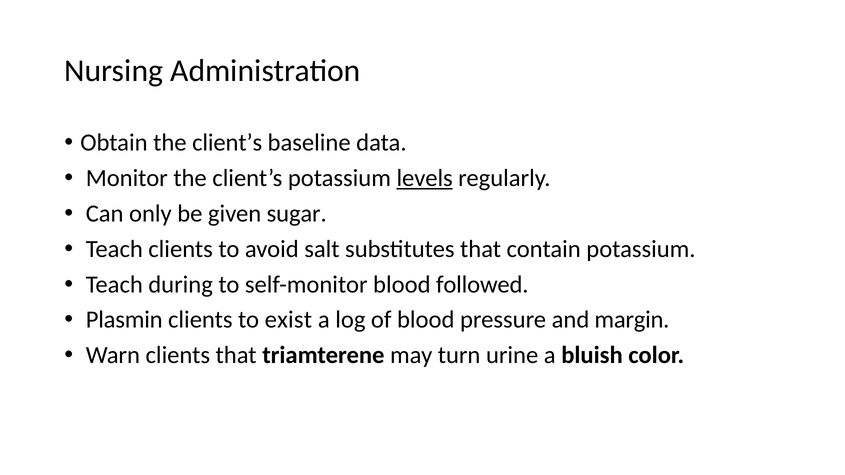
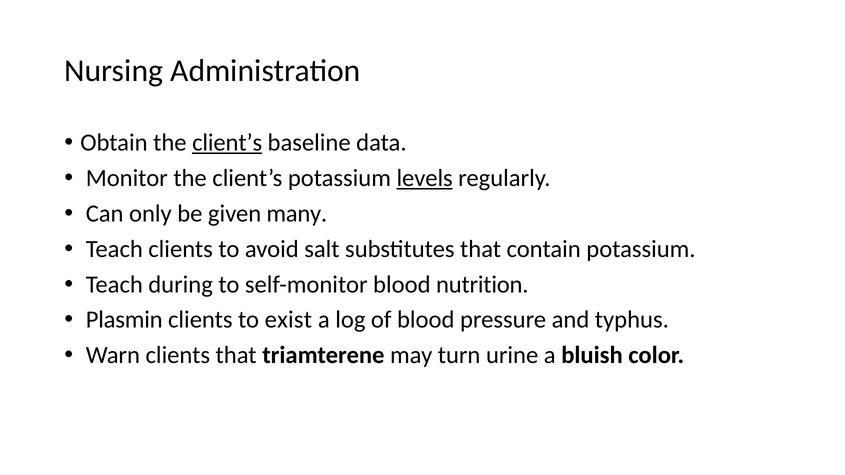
client’s underline: none -> present (227, 143)
sugar: sugar -> many (297, 214)
followed: followed -> nutrition (482, 285)
margin: margin -> typhus (632, 320)
